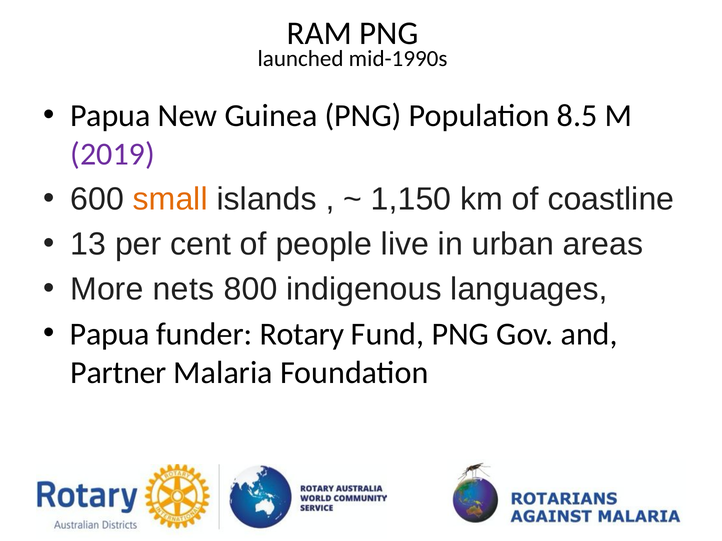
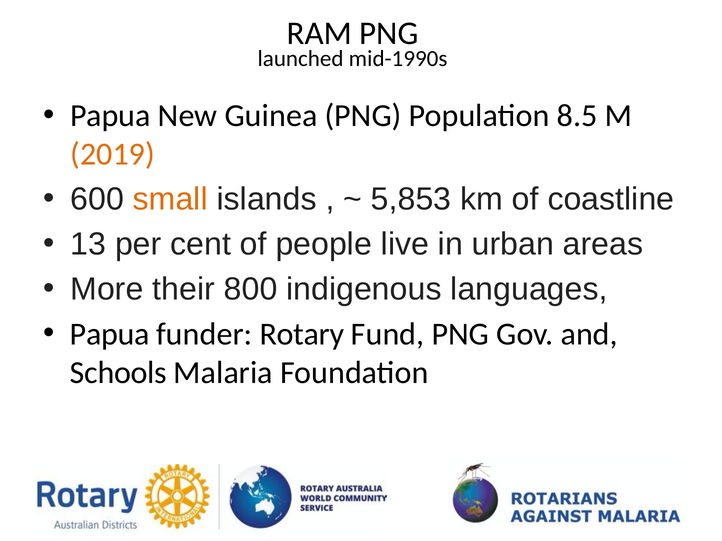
2019 colour: purple -> orange (113, 154)
1,150: 1,150 -> 5,853 (411, 199)
nets: nets -> their (184, 289)
Partner: Partner -> Schools (118, 373)
